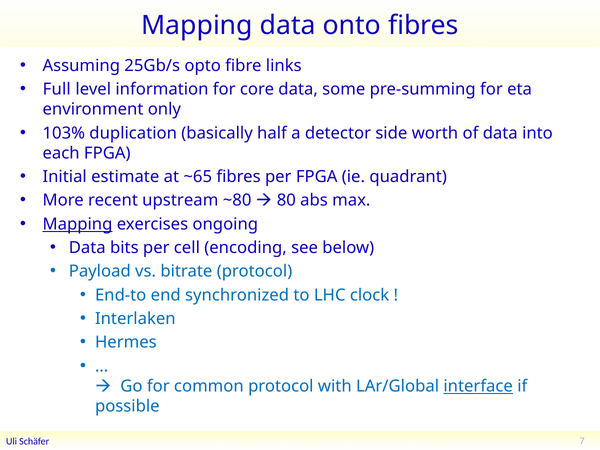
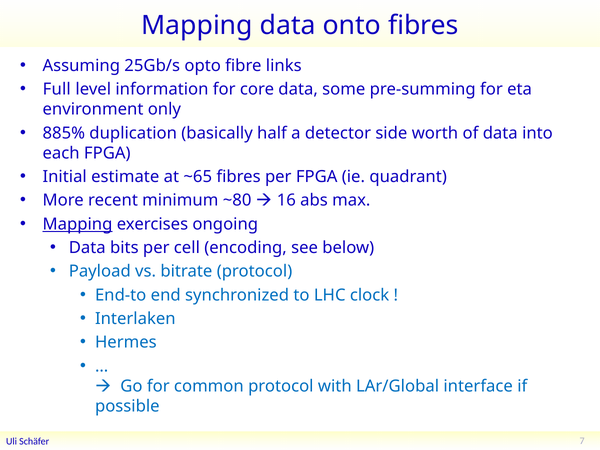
103%: 103% -> 885% (64, 133)
upstream: upstream -> minimum (180, 200)
80: 80 -> 16 (286, 200)
interface underline: present -> none (478, 386)
